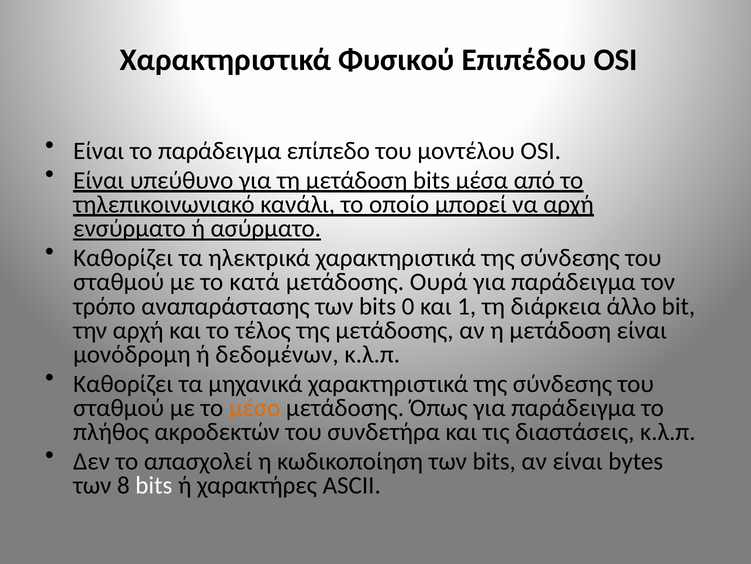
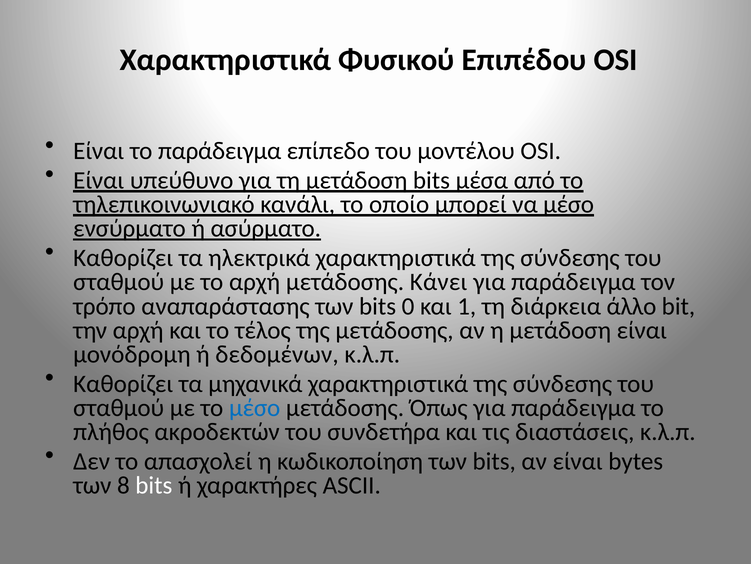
να αρχή: αρχή -> μέσο (569, 204)
το κατά: κατά -> αρχή (255, 282)
Ουρά: Ουρά -> Κάνει (439, 282)
μέσο colour: orange -> blue (255, 407)
